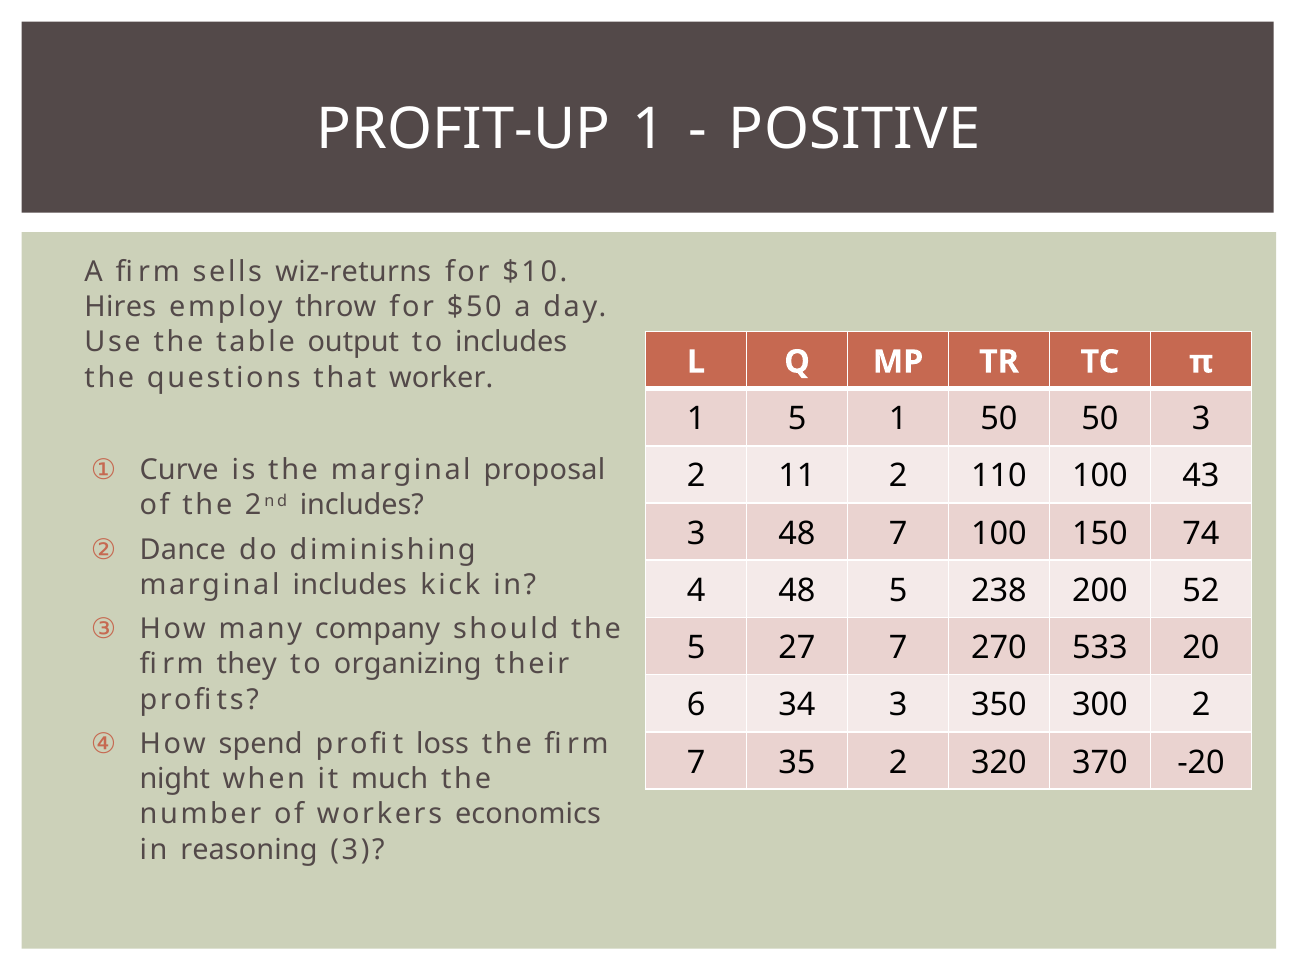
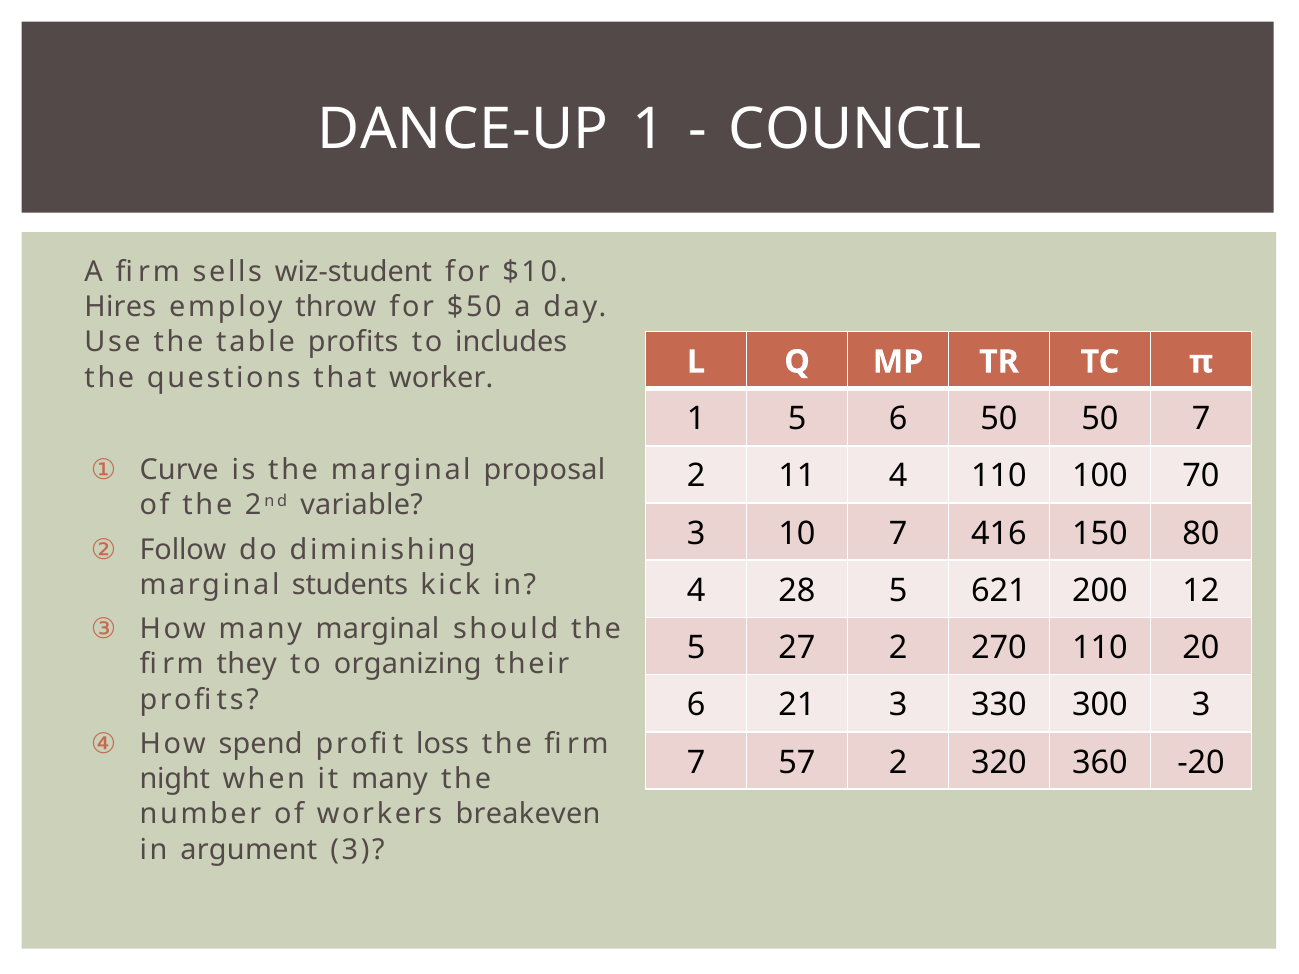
PROFIT-UP: PROFIT-UP -> DANCE-UP (463, 129)
POSITIVE: POSITIVE -> COUNCIL (855, 129)
wiz-returns: wiz-returns -> wiz-student (353, 272)
table output: output -> profits (353, 342)
5 1: 1 -> 6 (898, 419)
50 3: 3 -> 7 (1201, 419)
11 2: 2 -> 4 (898, 476)
43: 43 -> 70 (1201, 476)
2nd includes: includes -> variable (362, 505)
3 48: 48 -> 10 (797, 534)
7 100: 100 -> 416 (999, 534)
74: 74 -> 80 (1201, 534)
Dance: Dance -> Follow (183, 550)
marginal includes: includes -> students (350, 585)
4 48: 48 -> 28 (797, 591)
238: 238 -> 621 (999, 591)
52: 52 -> 12 (1201, 591)
many company: company -> marginal (377, 629)
27 7: 7 -> 2 (898, 648)
270 533: 533 -> 110 (1100, 648)
34: 34 -> 21 (797, 705)
350: 350 -> 330 (999, 705)
300 2: 2 -> 3 (1201, 705)
35: 35 -> 57 (797, 762)
370: 370 -> 360 (1100, 762)
it much: much -> many (390, 779)
economics: economics -> breakeven (528, 815)
reasoning: reasoning -> argument (249, 850)
